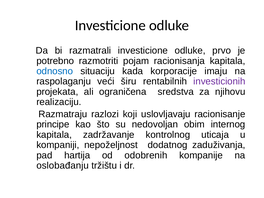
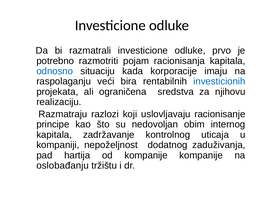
širu: širu -> bira (129, 81)
investicionih colour: purple -> blue (219, 81)
od odobrenih: odobrenih -> kompanije (146, 155)
